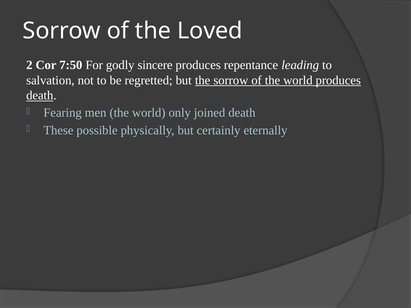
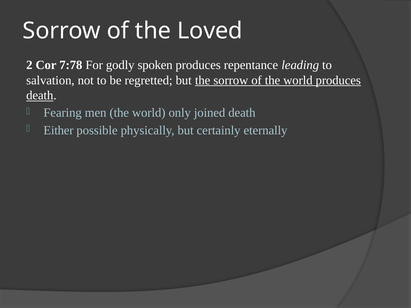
7:50: 7:50 -> 7:78 (71, 65)
sincere: sincere -> spoken (155, 65)
These: These -> Either (59, 131)
